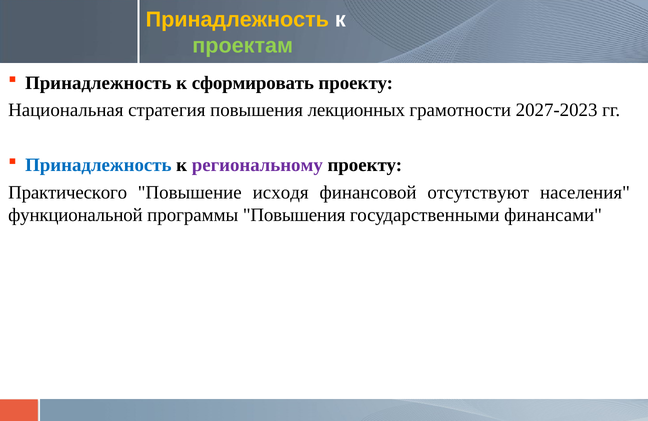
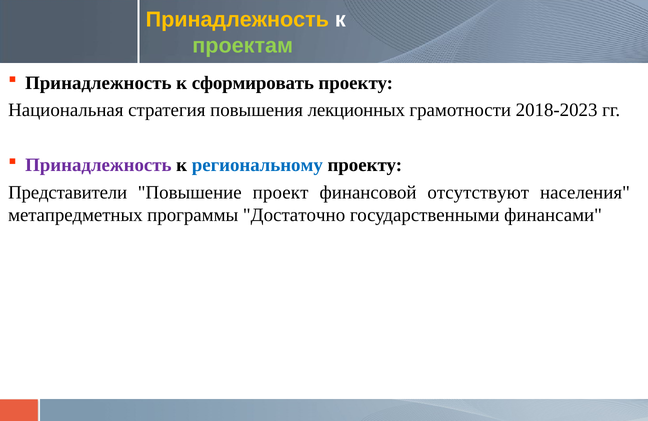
2027-2023: 2027-2023 -> 2018-2023 (557, 110)
Принадлежность colour: blue -> purple (98, 165)
региональному colour: purple -> blue (257, 165)
Практического: Практического -> Представители (68, 193)
исходя: исходя -> проект (281, 193)
функциональной: функциональной -> метапредметных (75, 215)
программы Повышения: Повышения -> Достаточно (294, 215)
